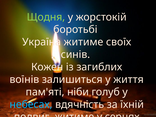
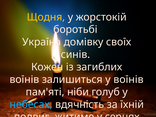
Щодня colour: light green -> yellow (46, 17)
Україна житиме: житиме -> домівку (84, 42)
у життя: життя -> воїнів (129, 79)
